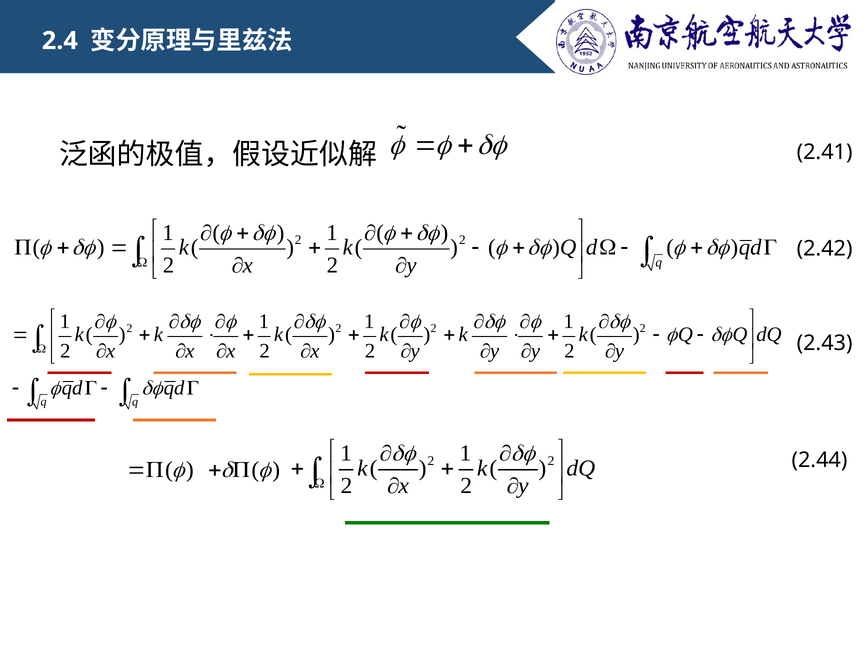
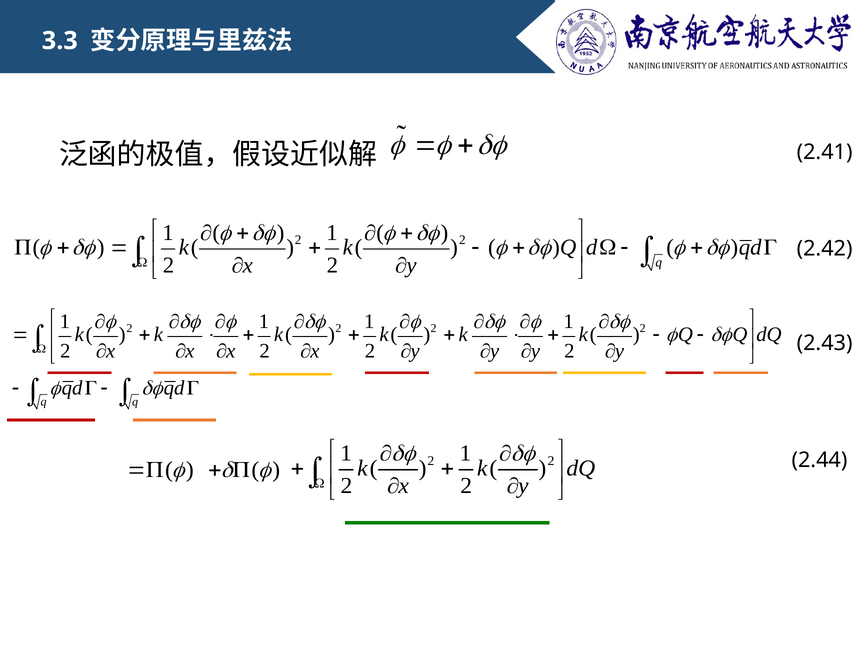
2.4: 2.4 -> 3.3 (60, 41)
